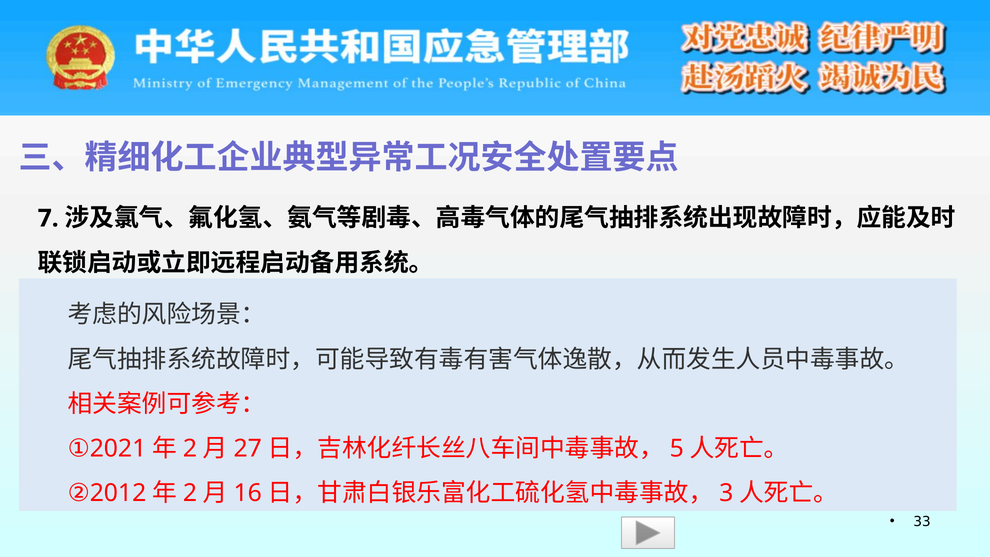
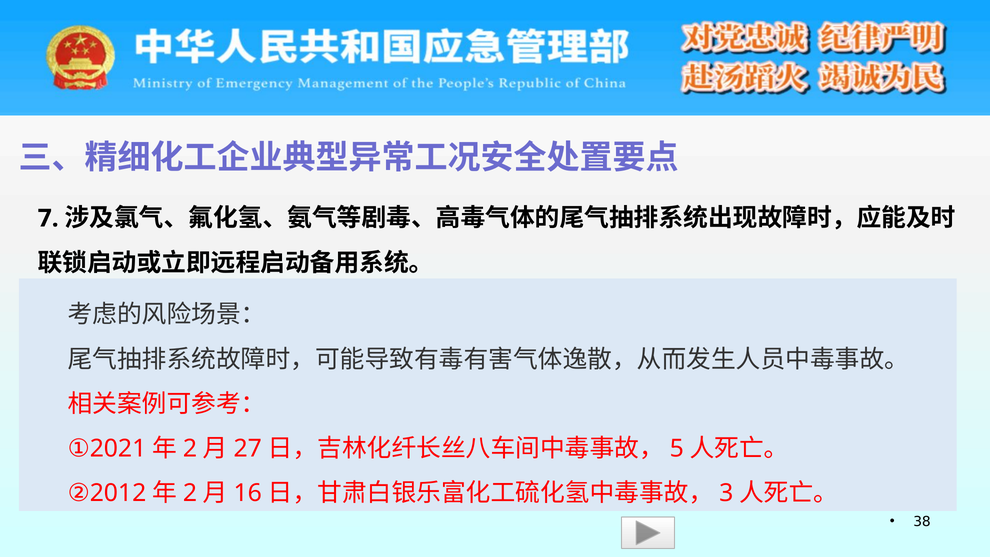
33: 33 -> 38 (922, 521)
